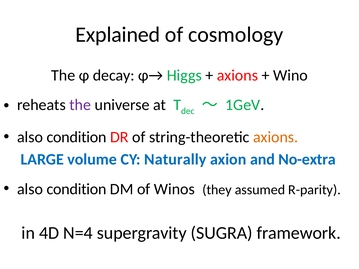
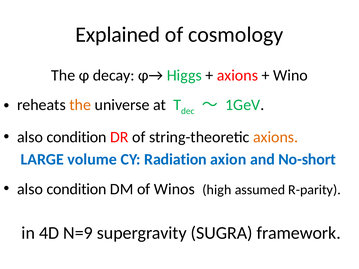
the colour: purple -> orange (80, 105)
Naturally: Naturally -> Radiation (175, 160)
No-extra: No-extra -> No-short (307, 160)
they: they -> high (217, 190)
N=4: N=4 -> N=9 (78, 233)
